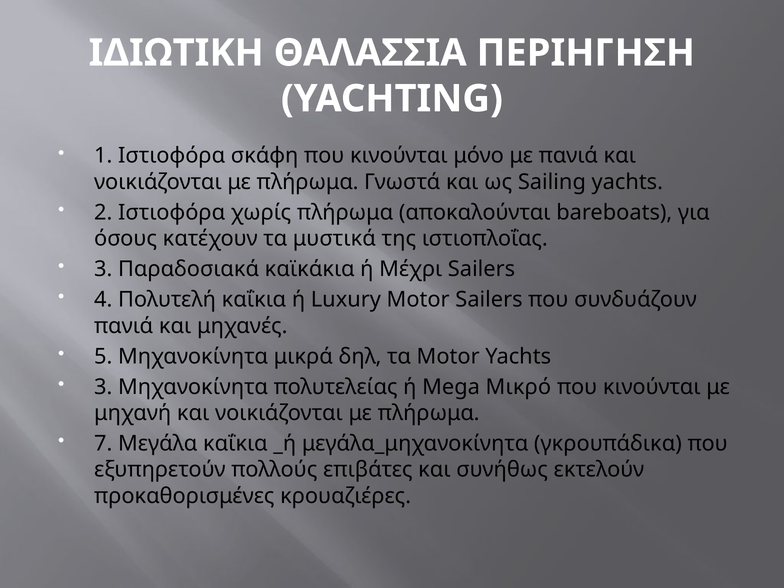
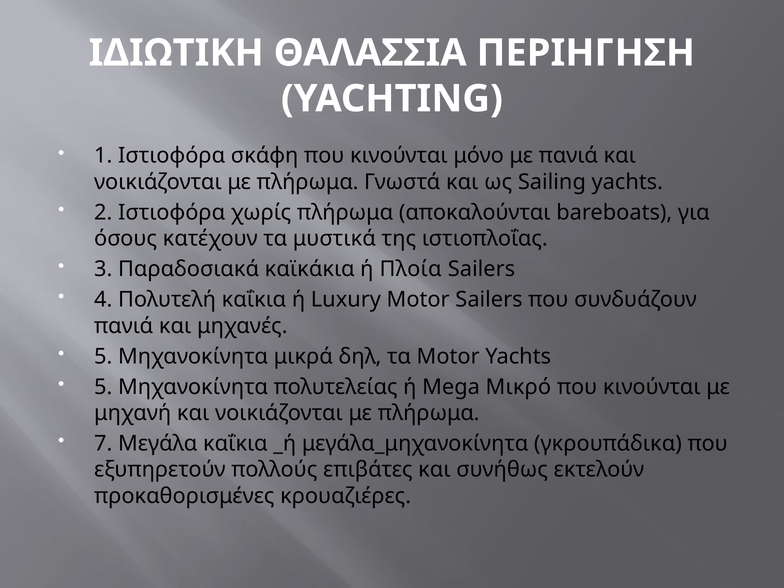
Μέχρι: Μέχρι -> Πλοία (411, 269)
3: 3 -> 5 (103, 387)
